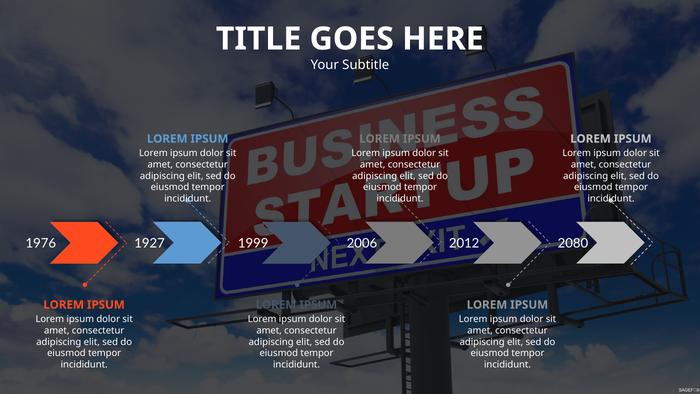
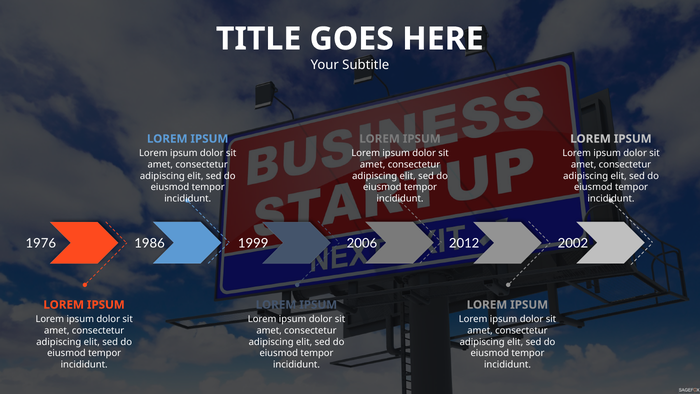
1927: 1927 -> 1986 (150, 243)
2080: 2080 -> 2002 (573, 243)
